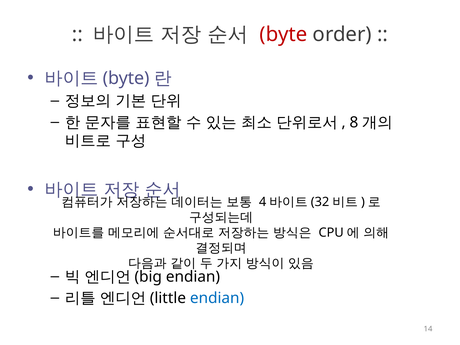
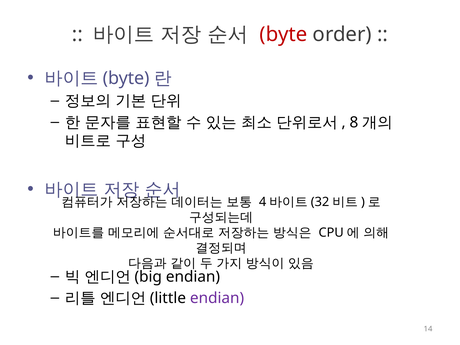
endian colour: blue -> purple (217, 298)
